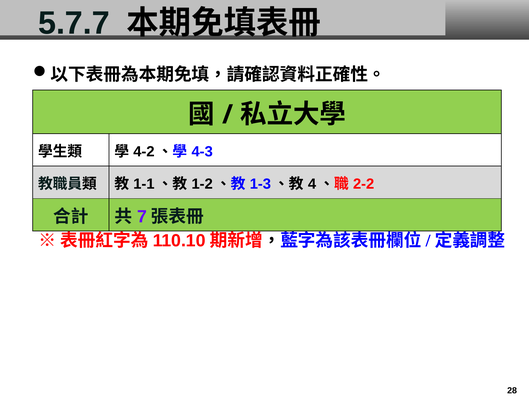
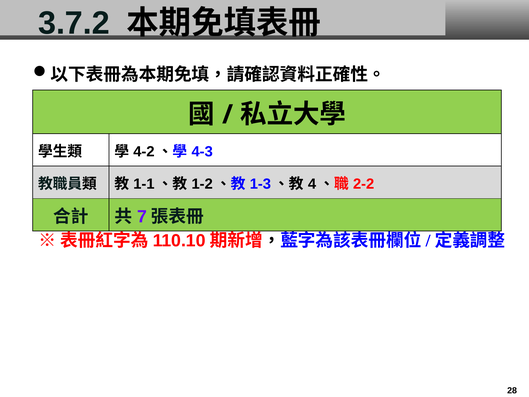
5.7.7: 5.7.7 -> 3.7.2 (74, 23)
